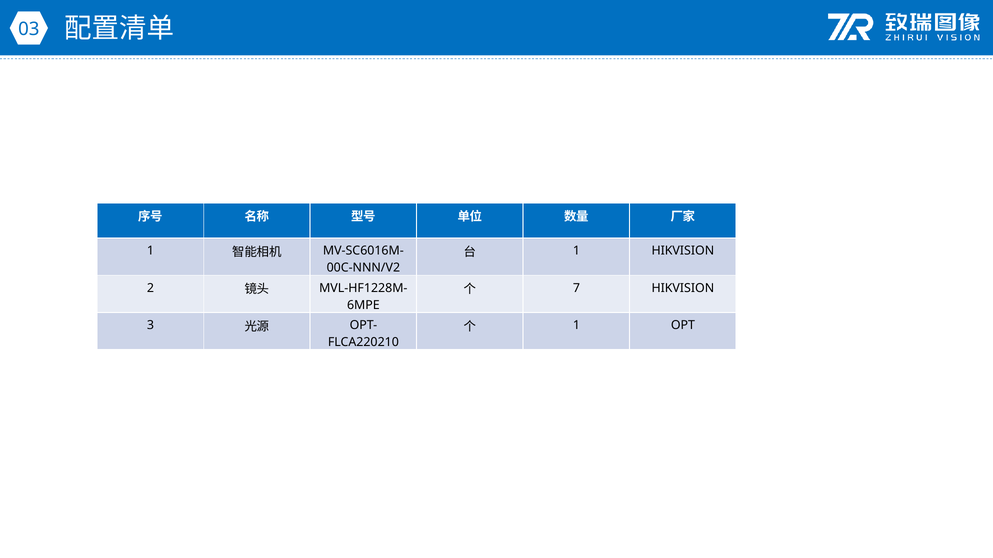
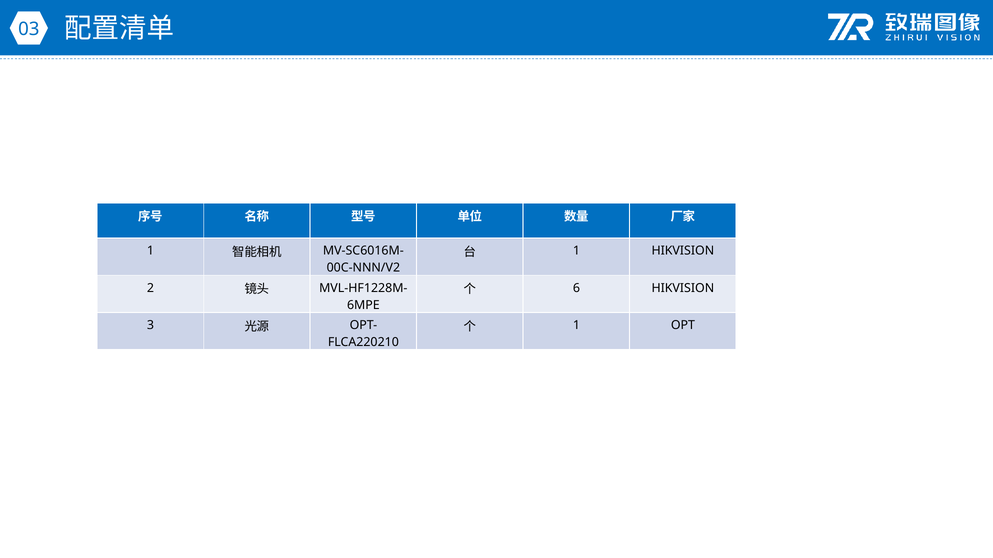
7: 7 -> 6 (576, 288)
